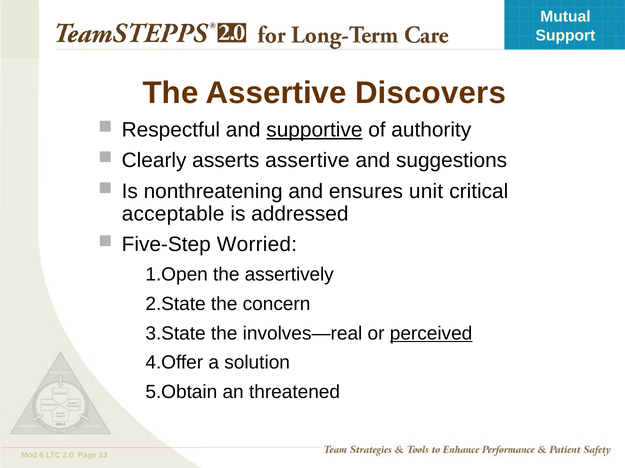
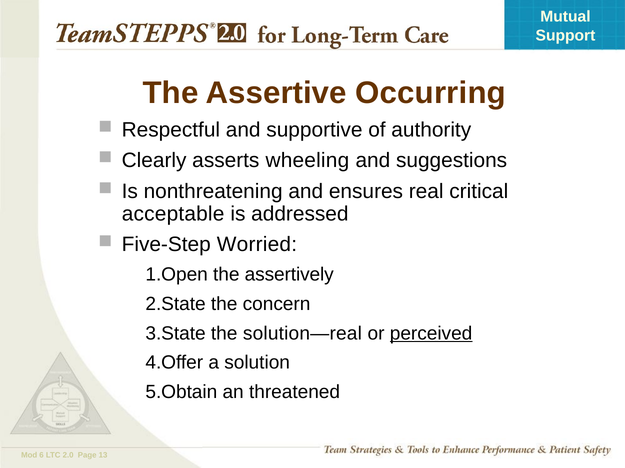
Discovers: Discovers -> Occurring (431, 93)
supportive underline: present -> none (314, 130)
asserts assertive: assertive -> wheeling (307, 161)
unit: unit -> real (426, 192)
involves—real: involves—real -> solution—real (302, 334)
